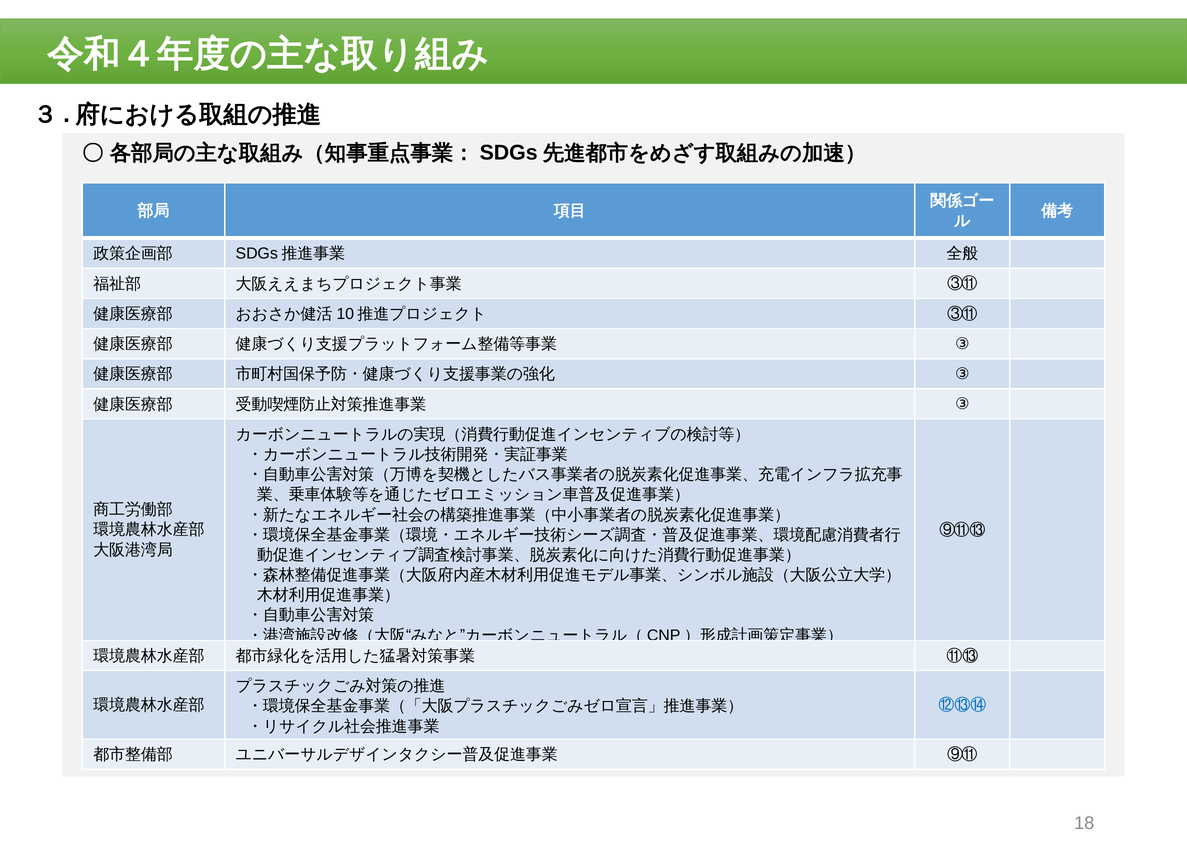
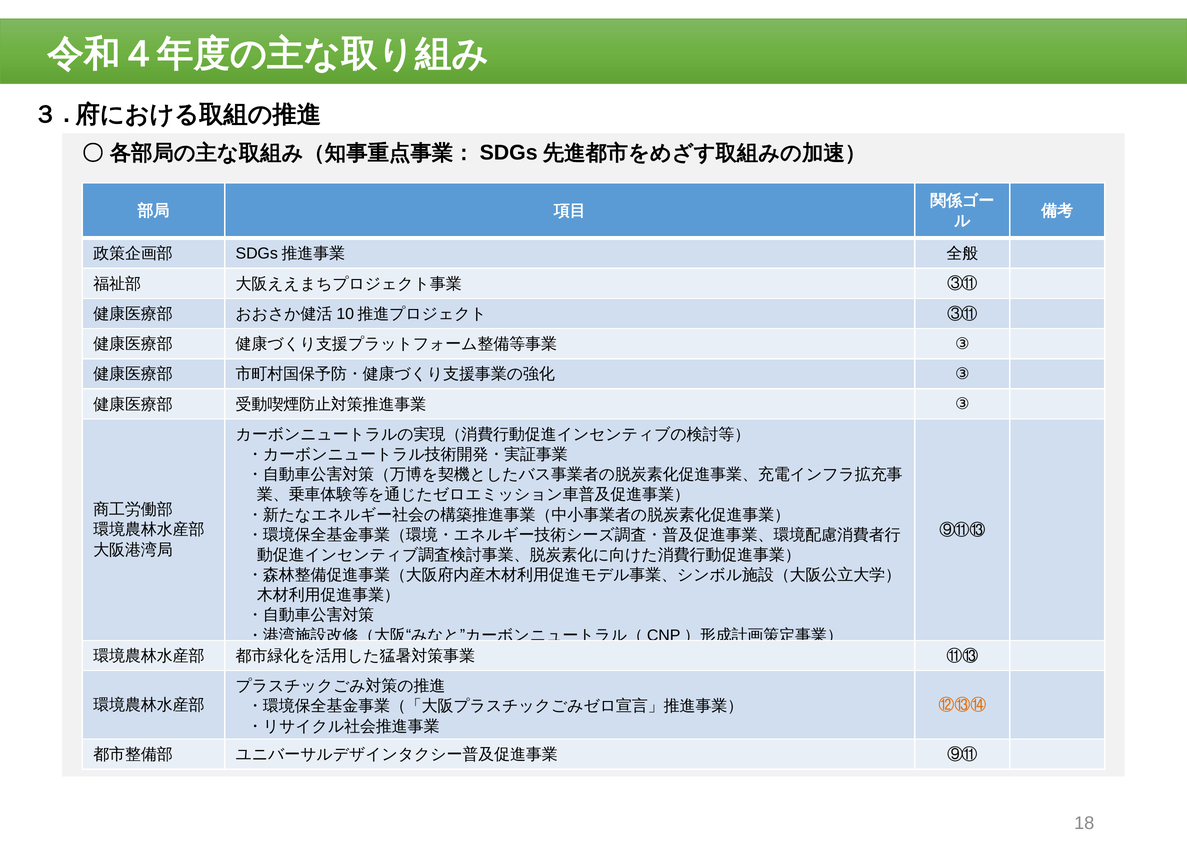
⑫⑬⑭ colour: blue -> orange (962, 706)
